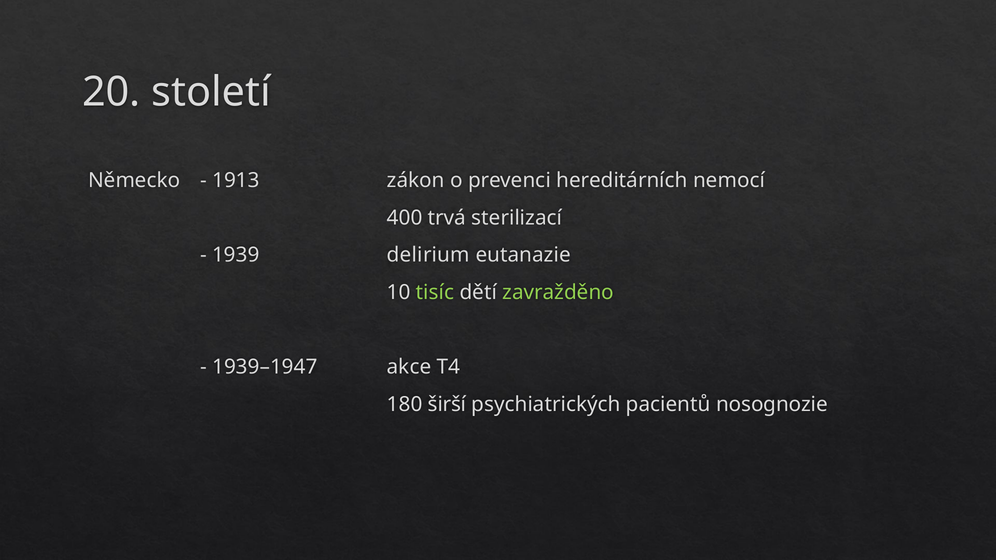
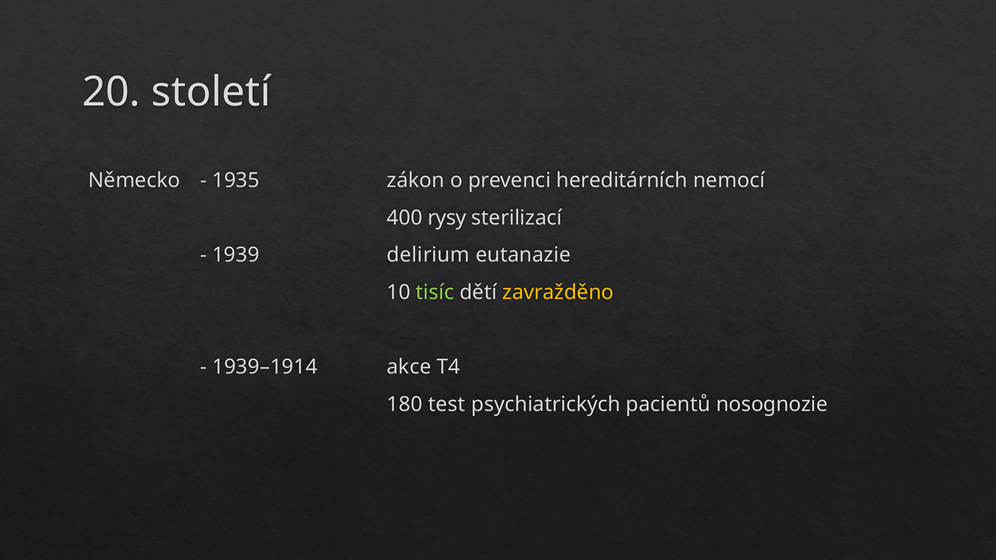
1913: 1913 -> 1935 (236, 180)
trvá: trvá -> rysy (447, 218)
zavražděno colour: light green -> yellow (558, 293)
1939–1947: 1939–1947 -> 1939–1914 (265, 367)
širší: širší -> test (447, 405)
